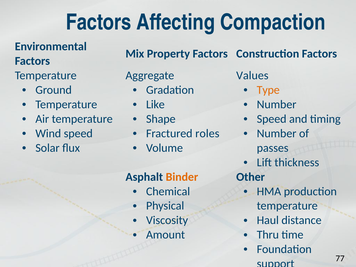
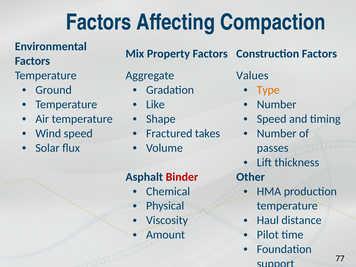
roles: roles -> takes (207, 133)
Binder colour: orange -> red (182, 177)
Thru: Thru -> Pilot (268, 235)
